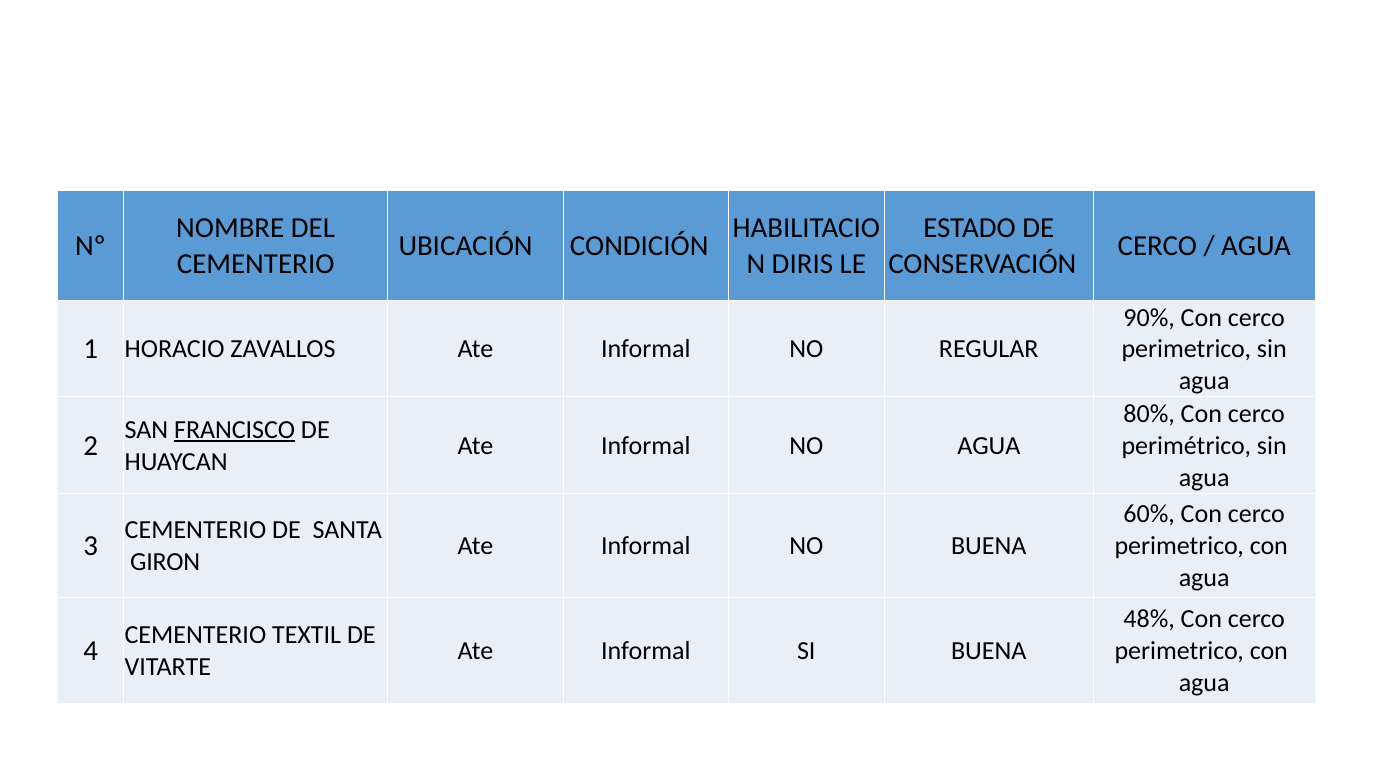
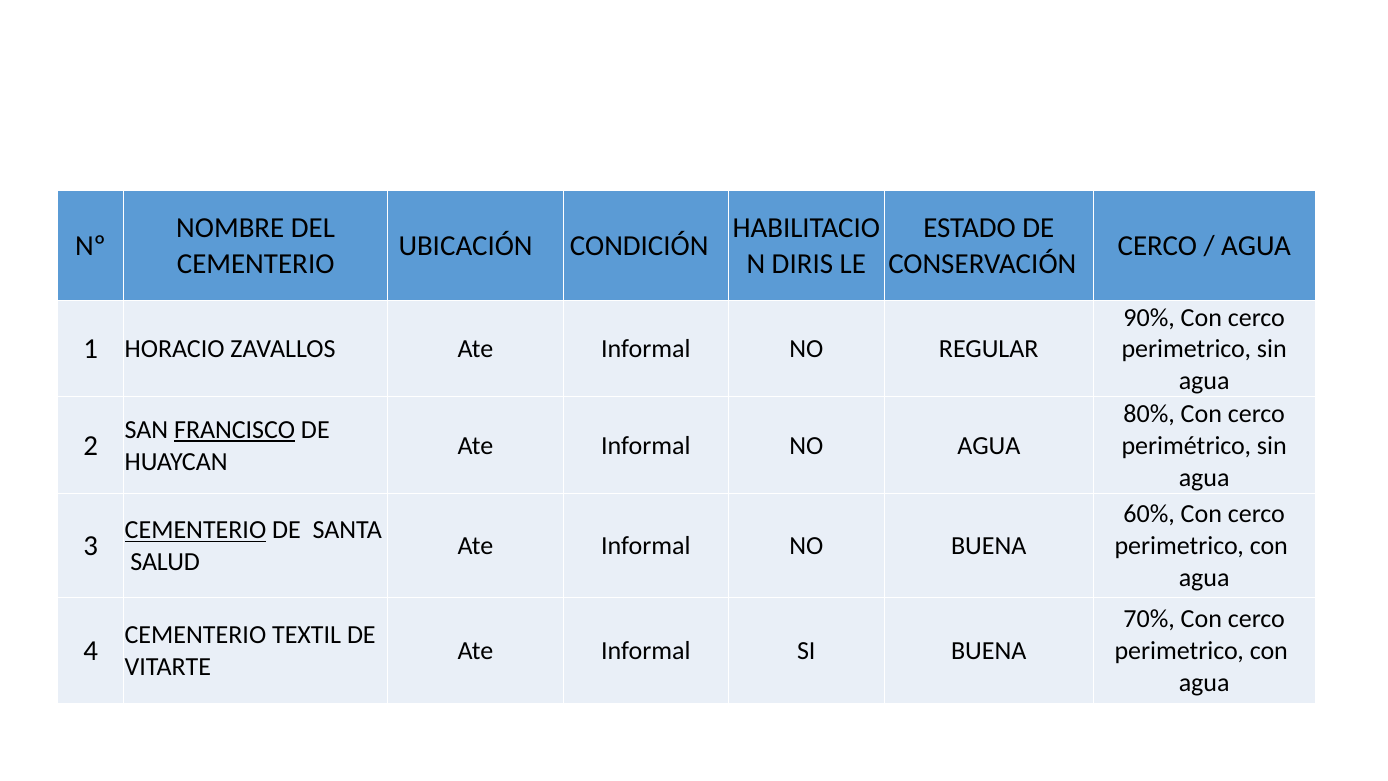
CEMENTERIO underline: none -> present (195, 530)
GIRON: GIRON -> SALUD (165, 562)
48%: 48% -> 70% (1149, 619)
